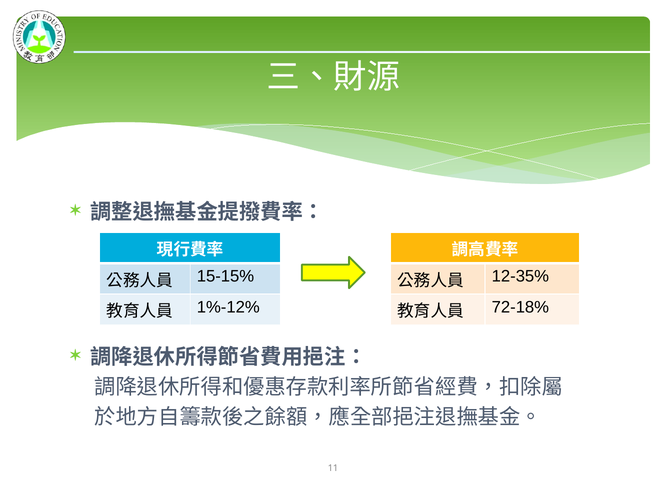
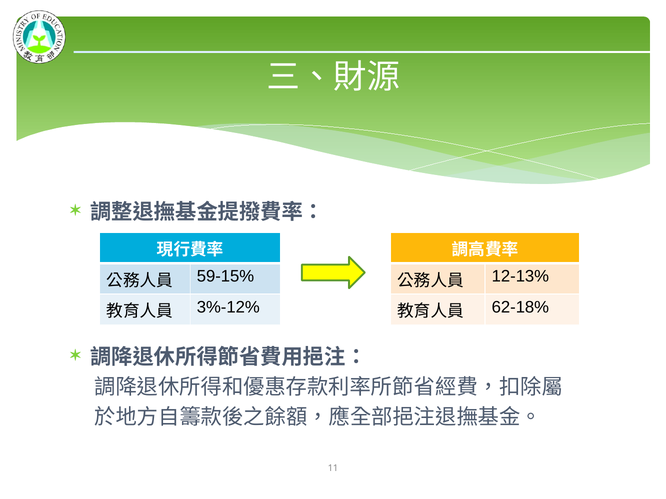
15-15%: 15-15% -> 59-15% (225, 277)
12-35%: 12-35% -> 12-13% (520, 277)
1%-12%: 1%-12% -> 3%-12% (228, 307)
72-18%: 72-18% -> 62-18% (520, 307)
